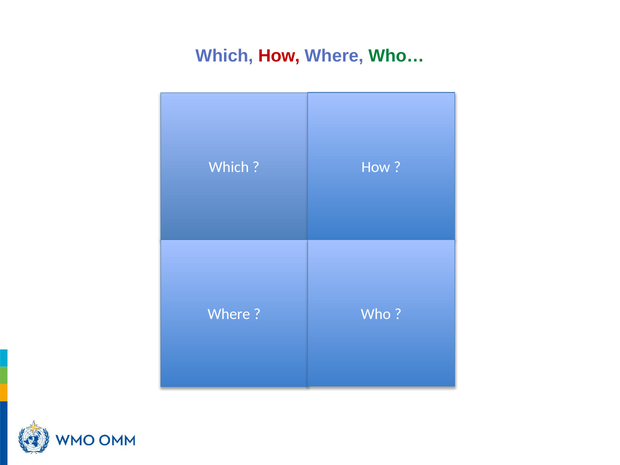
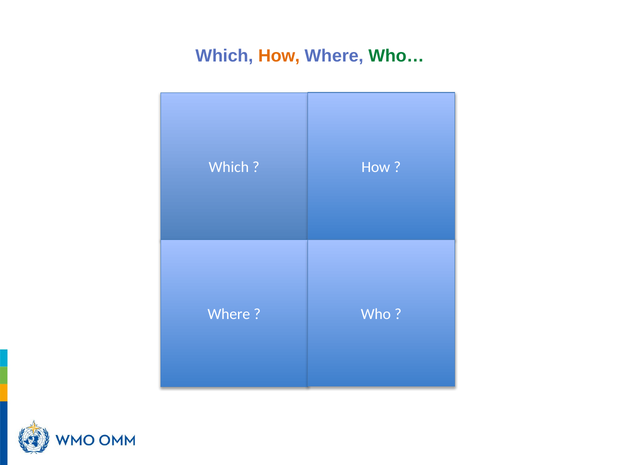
How colour: red -> orange (279, 56)
